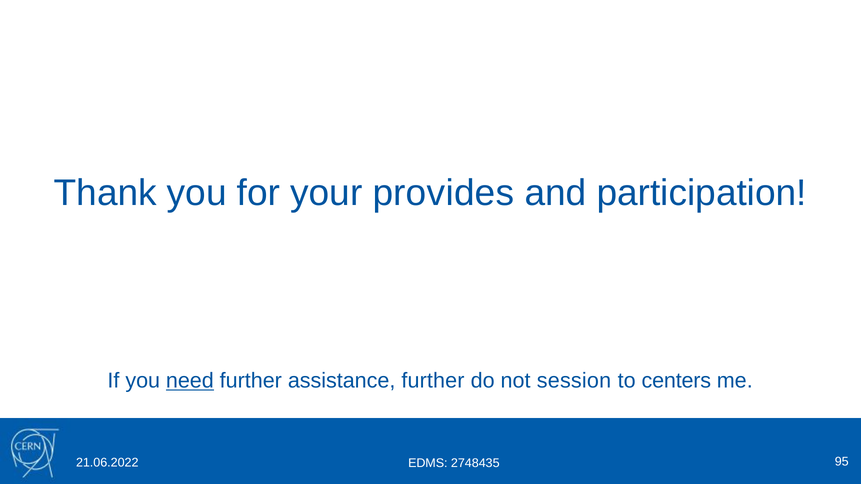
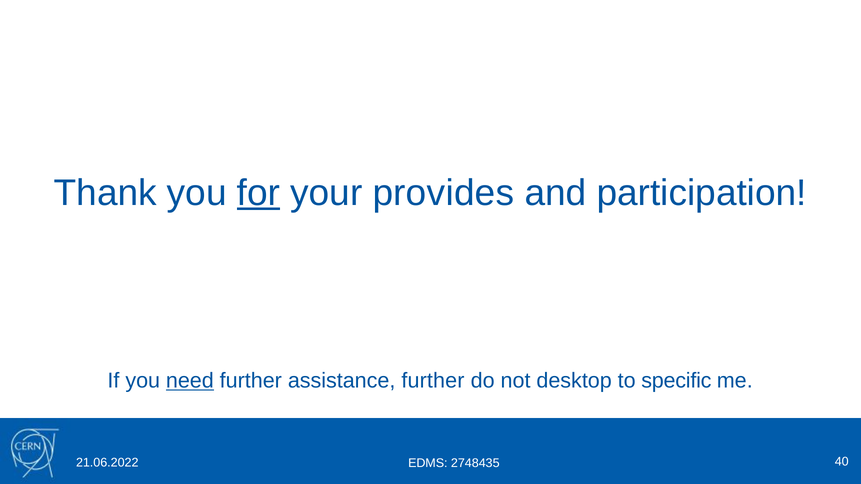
for underline: none -> present (258, 193)
session: session -> desktop (574, 381)
centers: centers -> specific (676, 381)
95: 95 -> 40 (842, 462)
